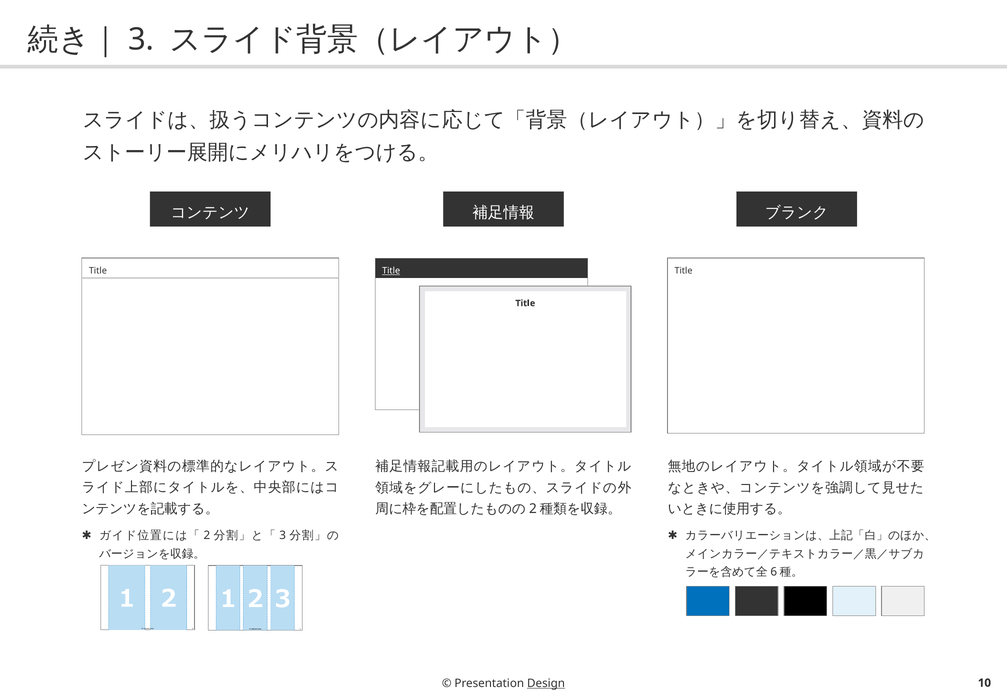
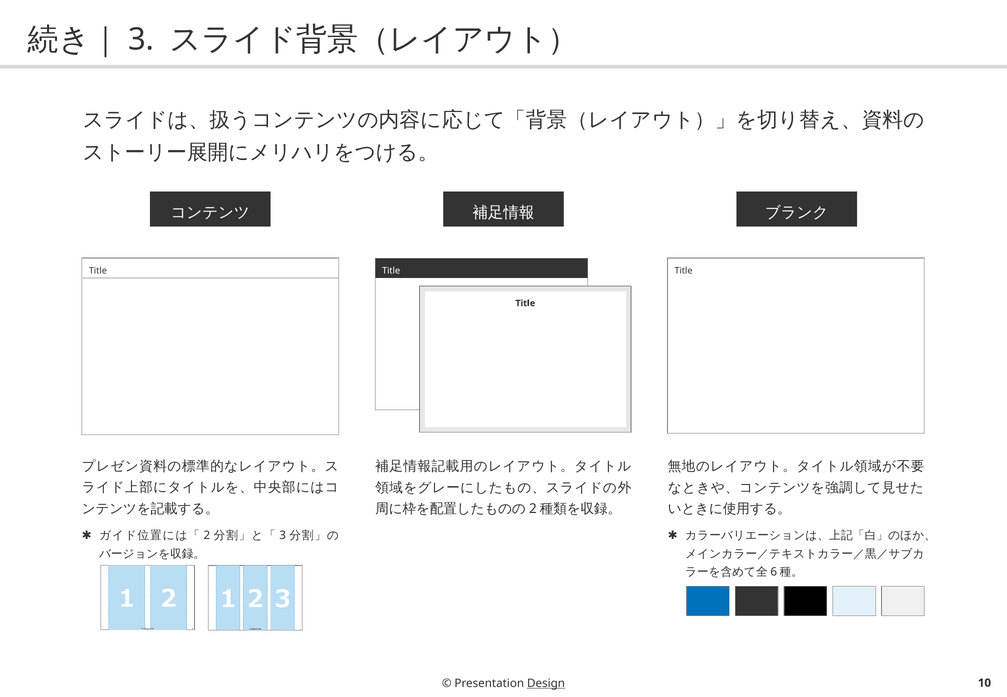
Title underline: present -> none (391, 271)
